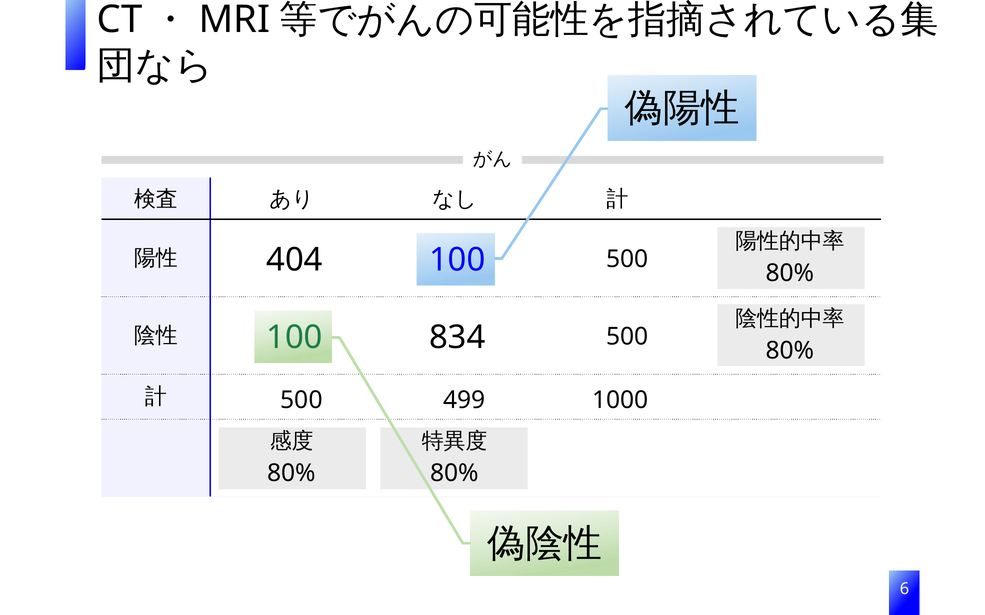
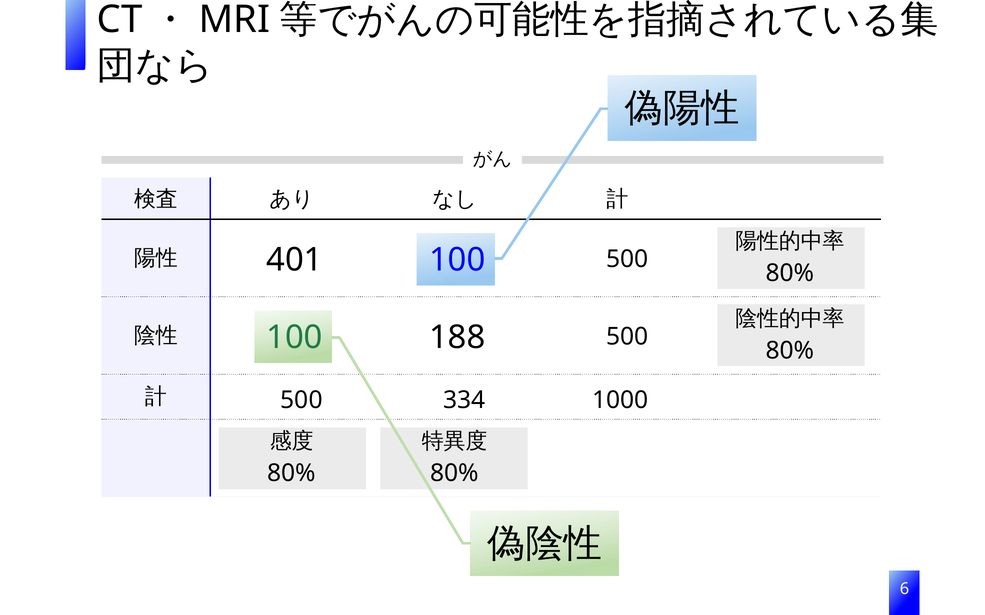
404: 404 -> 401 (295, 260)
834: 834 -> 188 (457, 338)
499: 499 -> 334 (464, 400)
